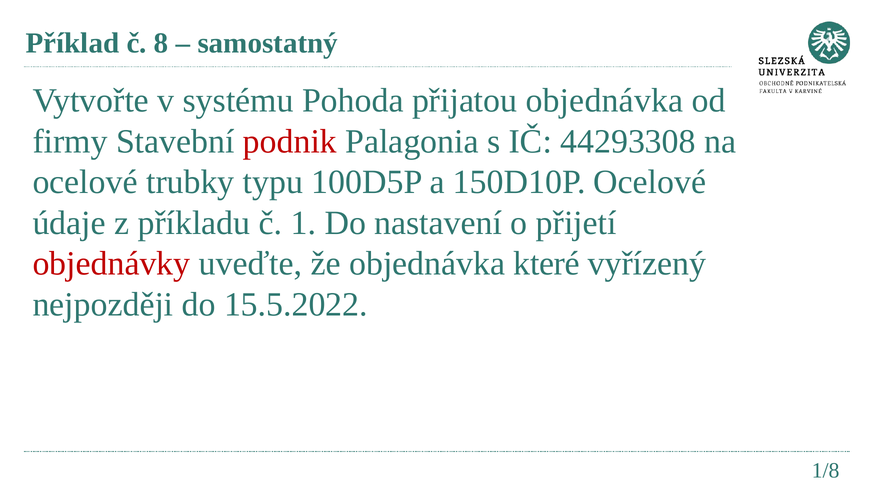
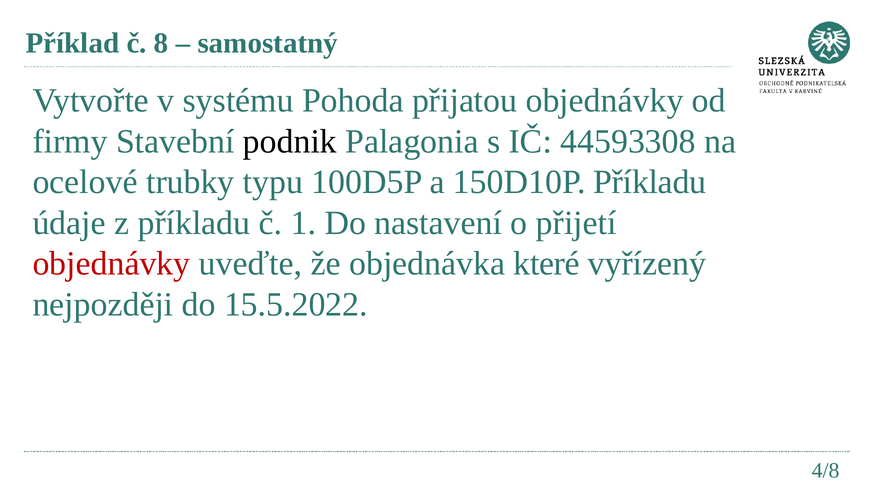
přijatou objednávka: objednávka -> objednávky (605, 101)
podnik colour: red -> black (290, 141)
44293308: 44293308 -> 44593308 (628, 141)
150D10P Ocelové: Ocelové -> Příkladu (650, 182)
1/8: 1/8 -> 4/8 (826, 470)
